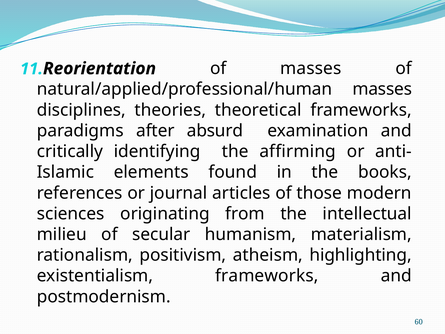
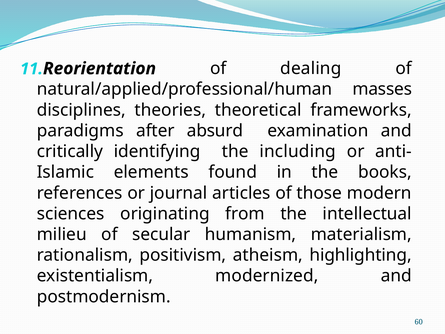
of masses: masses -> dealing (311, 68)
affirming: affirming -> including (298, 151)
existentialism frameworks: frameworks -> modernized (267, 276)
